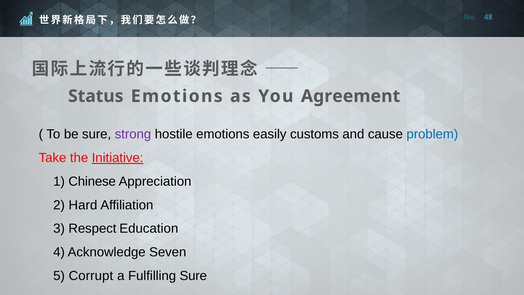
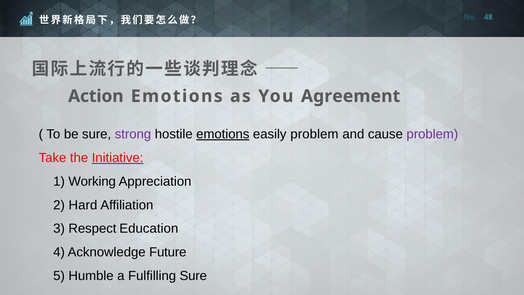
Status: Status -> Action (96, 96)
emotions underline: none -> present (223, 134)
easily customs: customs -> problem (314, 134)
problem colour: blue -> purple (432, 134)
Chinese: Chinese -> Working (92, 181)
Seven: Seven -> Future (168, 252)
Corrupt: Corrupt -> Humble (91, 276)
